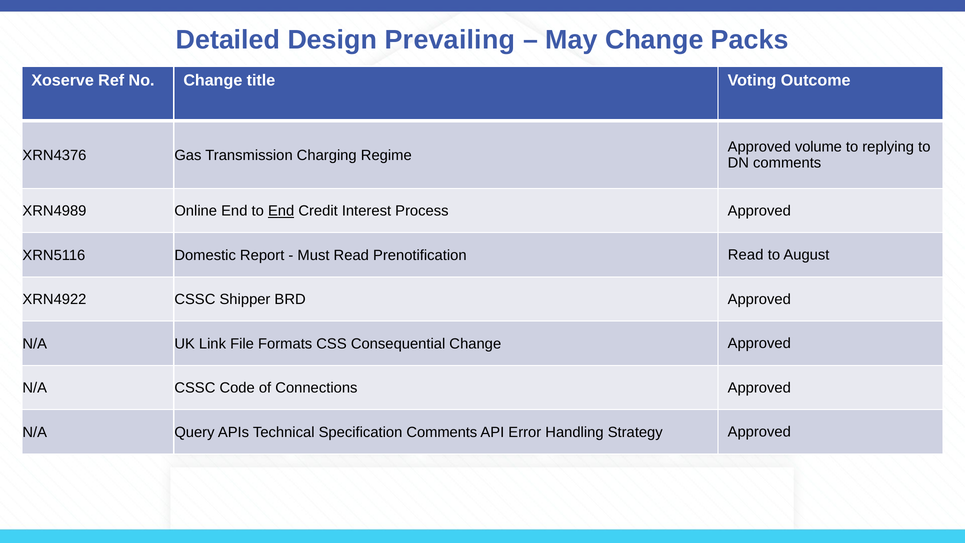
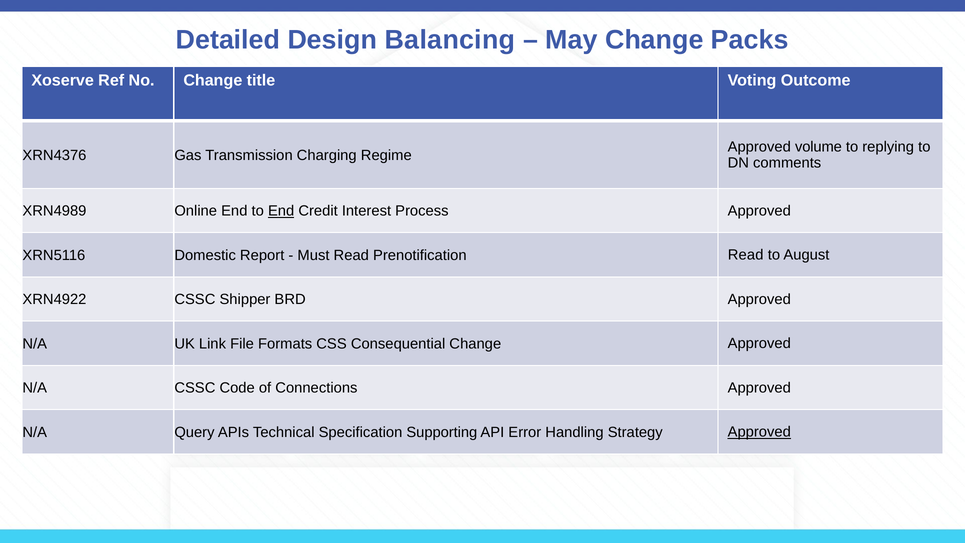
Prevailing: Prevailing -> Balancing (450, 40)
Specification Comments: Comments -> Supporting (442, 432)
Approved underline: none -> present (759, 432)
